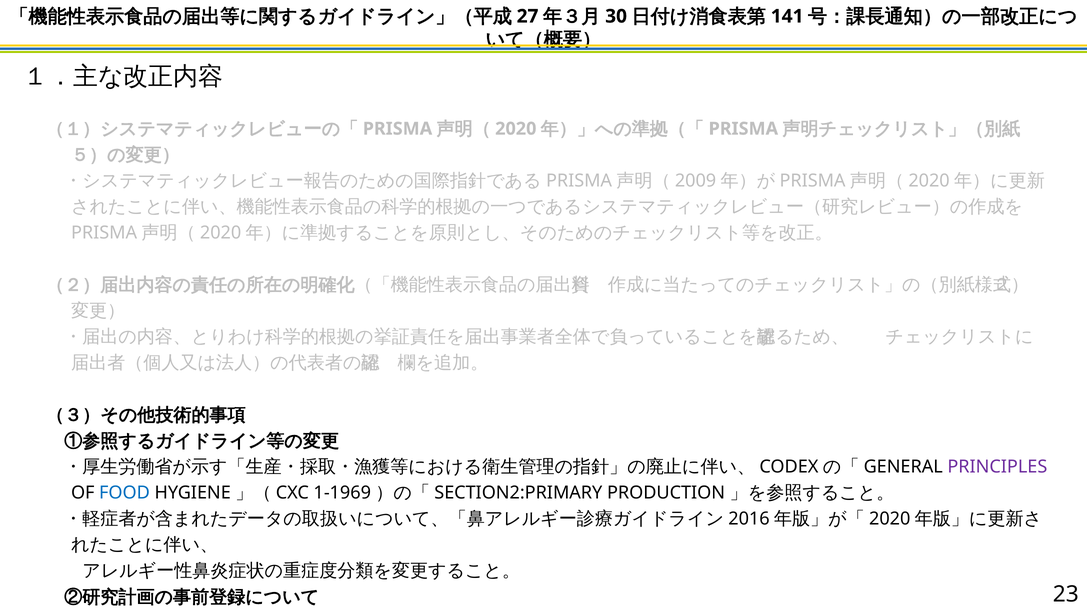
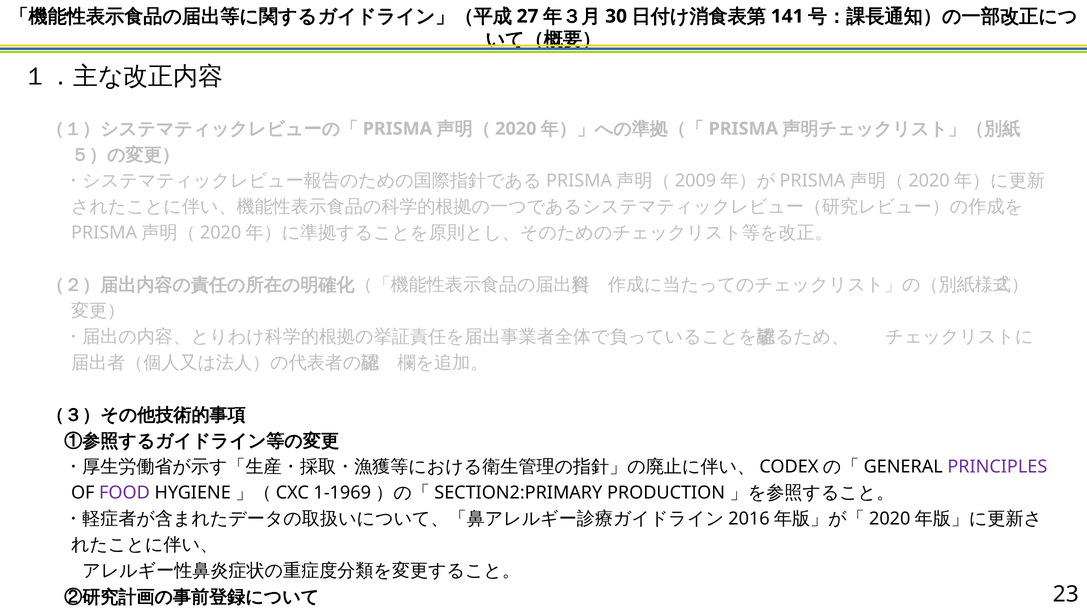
FOOD colour: blue -> purple (125, 493)
